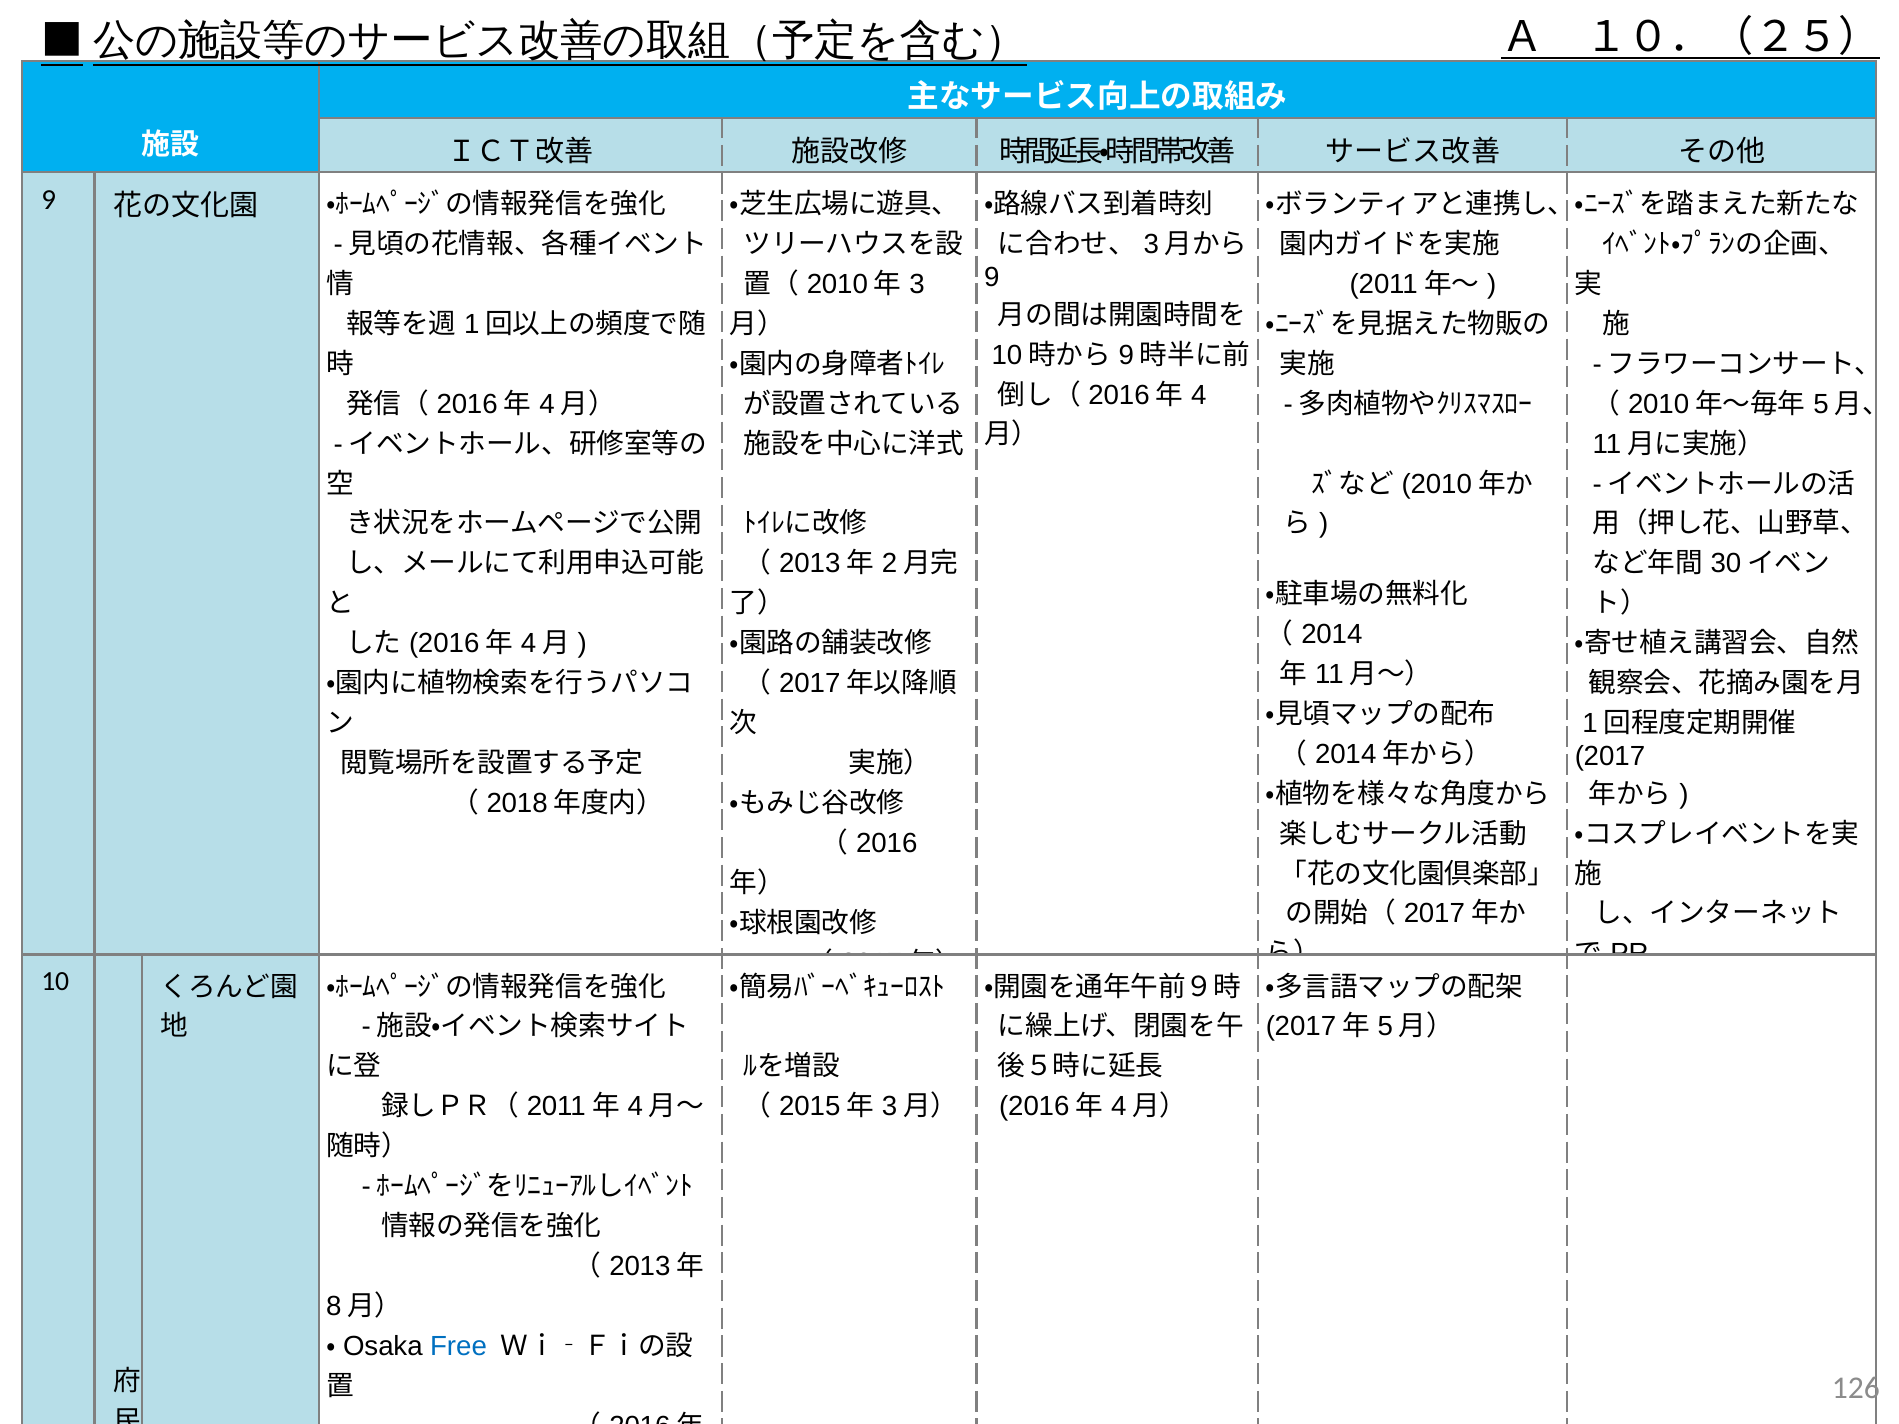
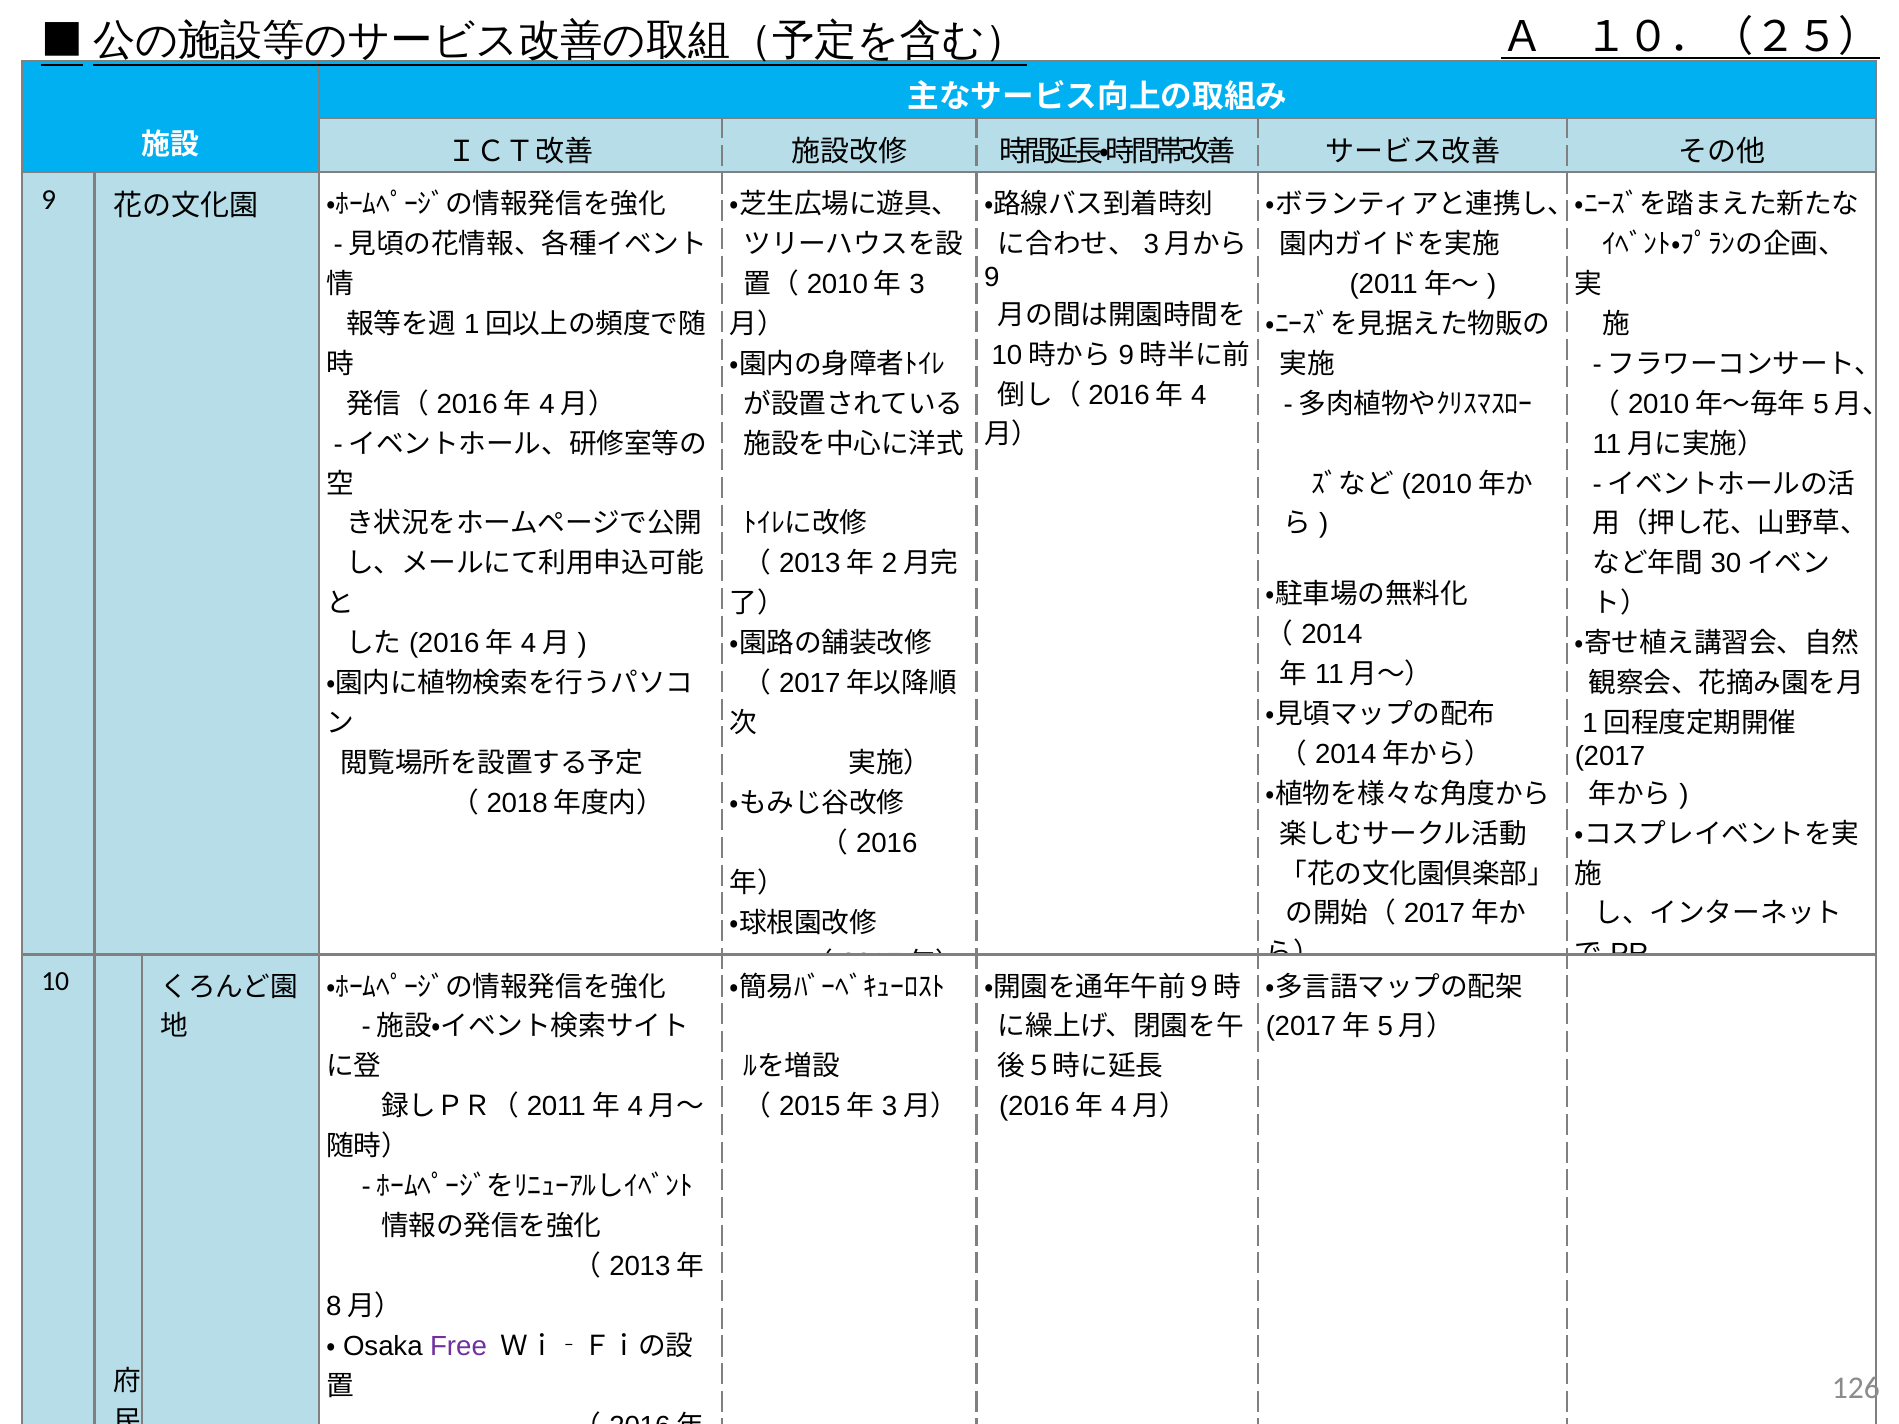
Free colour: blue -> purple (459, 1346)
